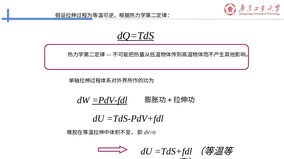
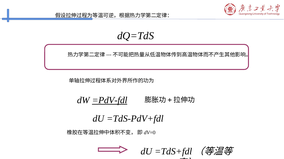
dQ=TdS underline: present -> none (136, 36)
